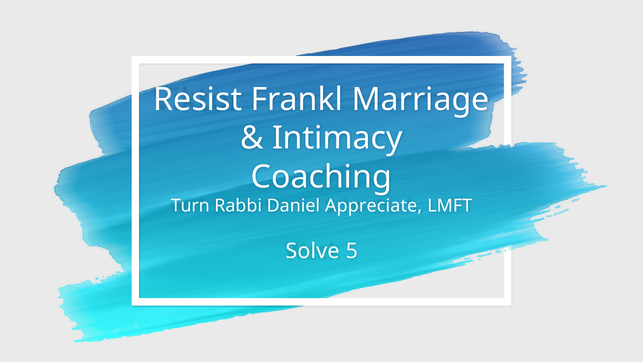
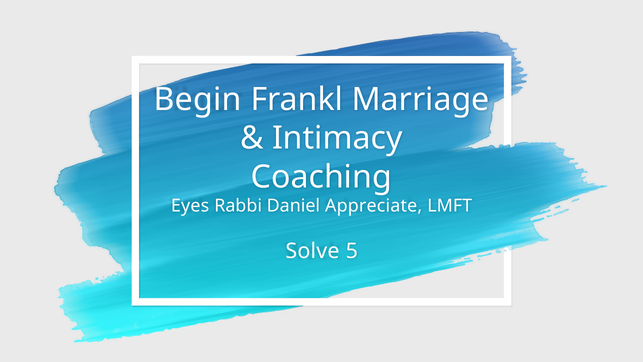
Resist: Resist -> Begin (198, 100)
Turn: Turn -> Eyes (190, 206)
